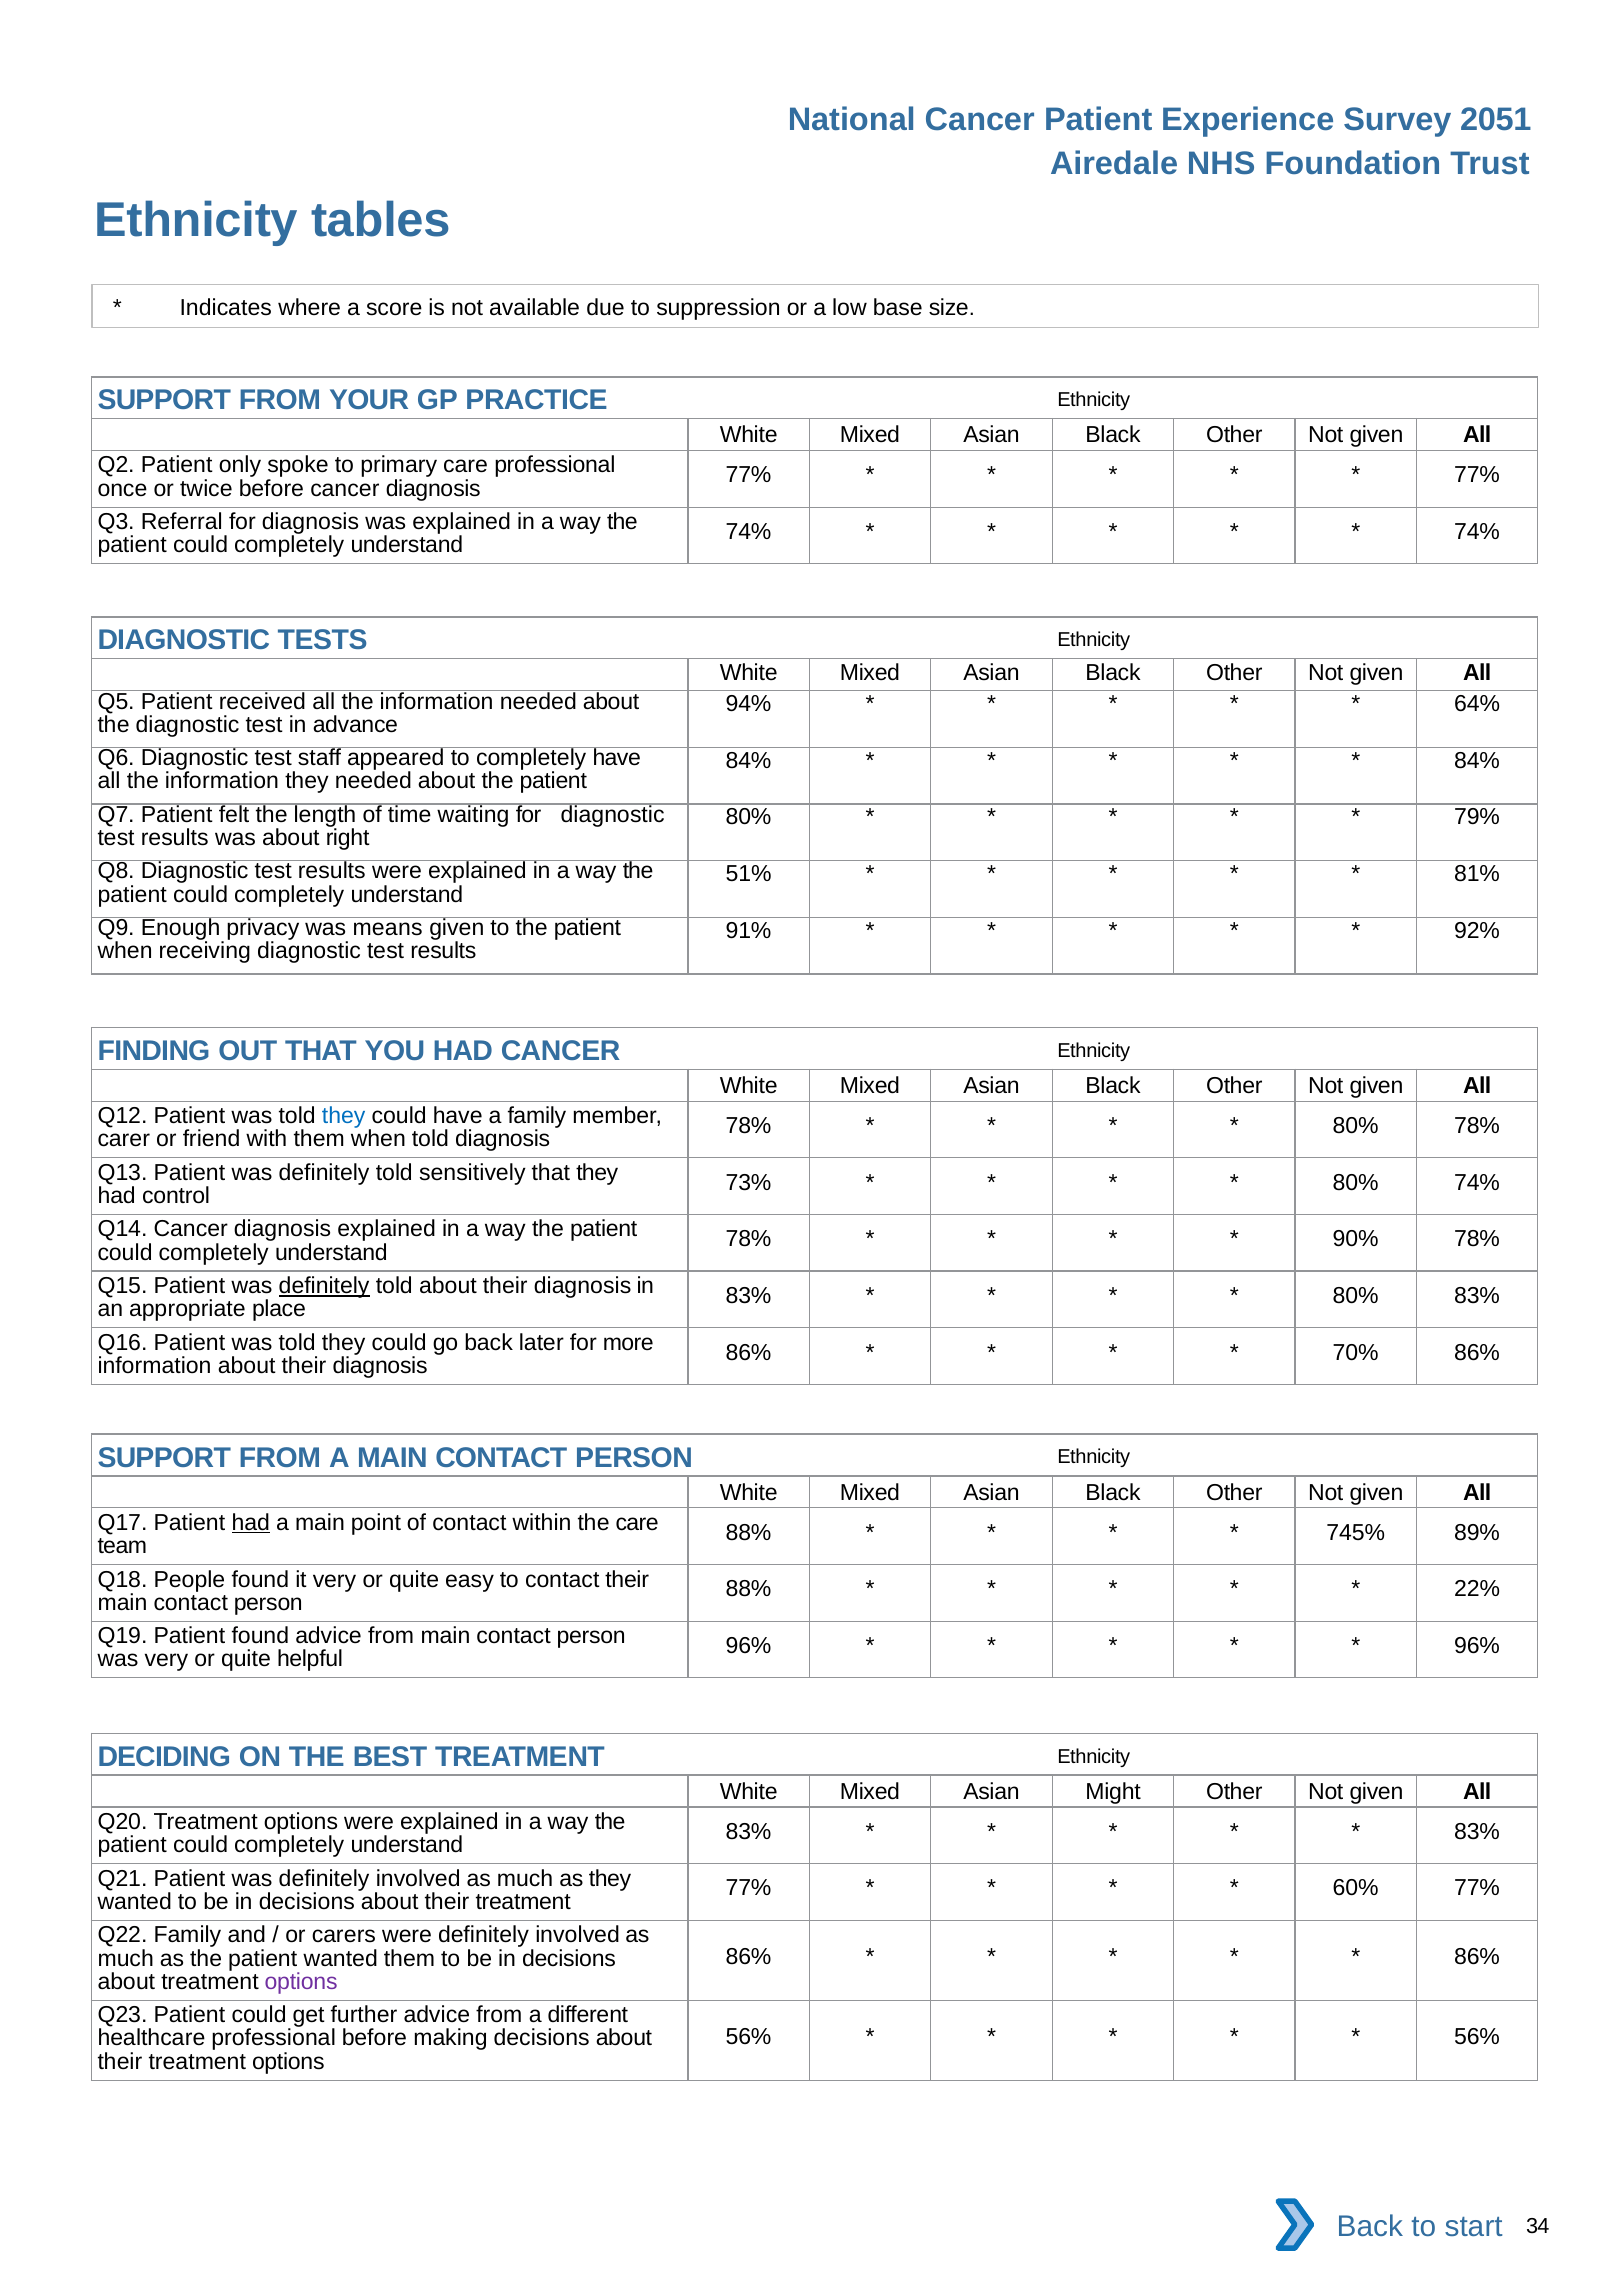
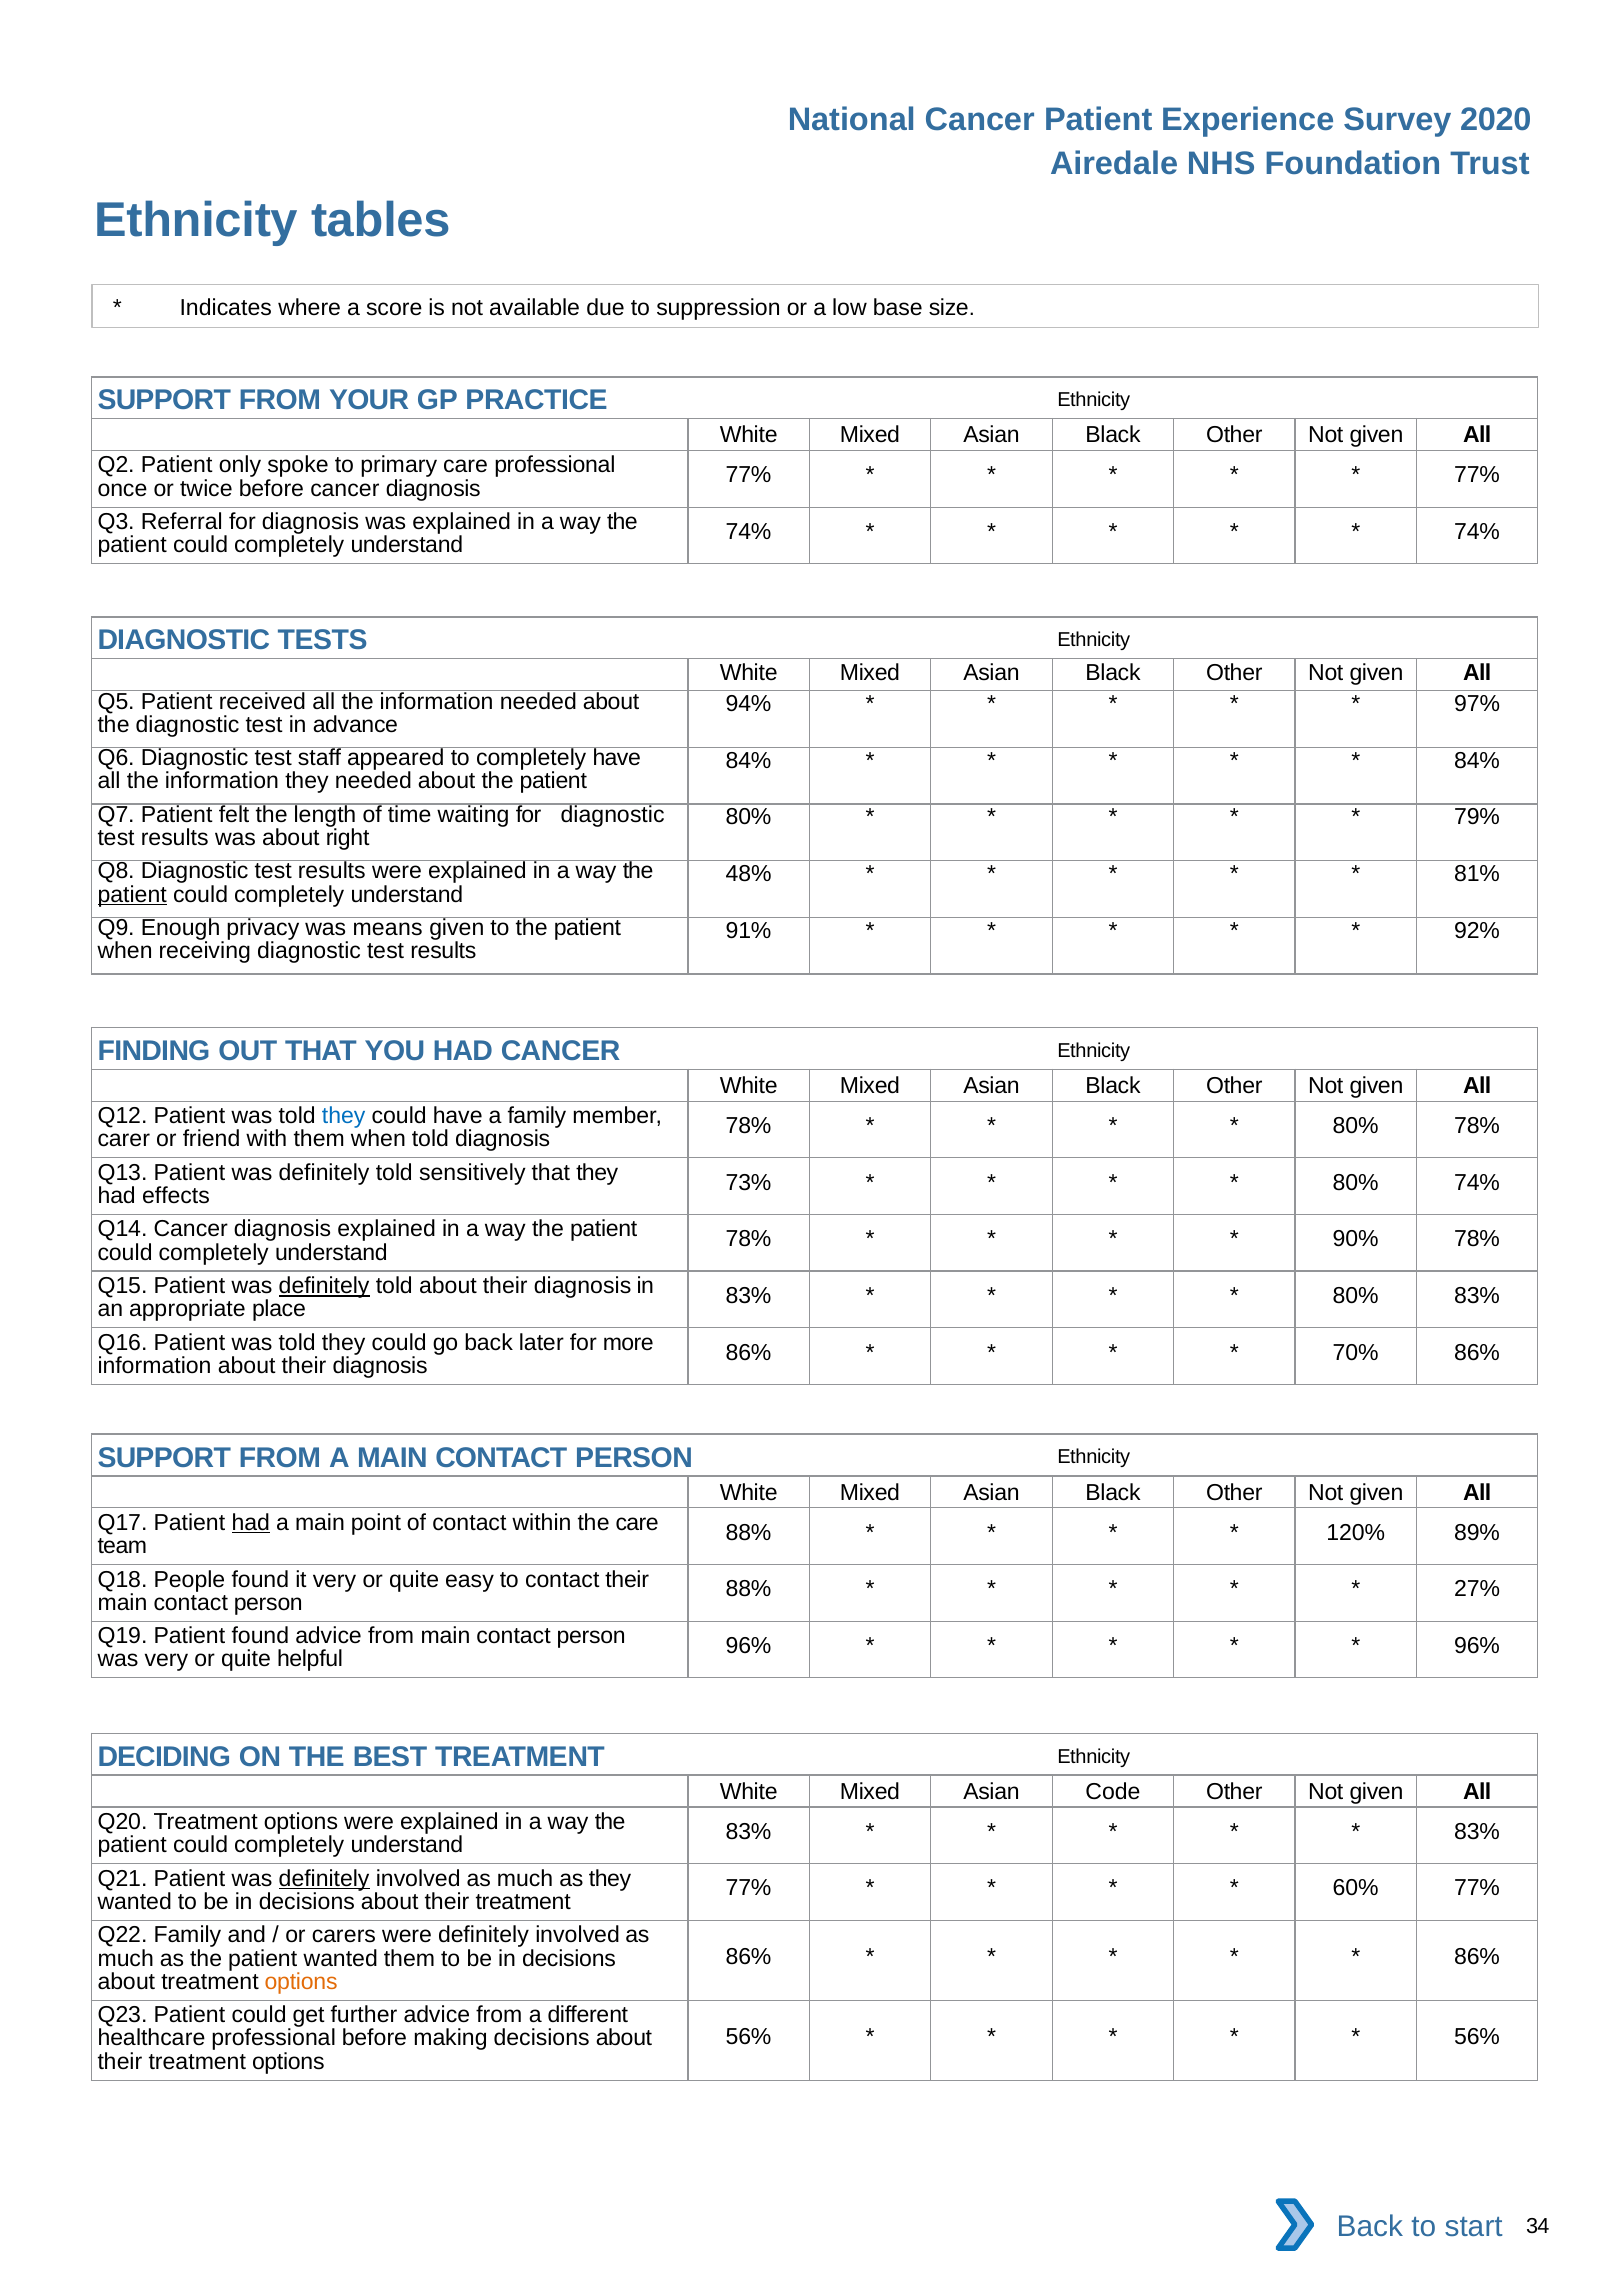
2051: 2051 -> 2020 (1496, 120)
64%: 64% -> 97% (1477, 704)
51%: 51% -> 48% (749, 874)
patient underline: none -> present (132, 894)
control: control -> effects (176, 1196)
745%: 745% -> 120% (1356, 1532)
22%: 22% -> 27% (1477, 1589)
Might: Might -> Code (1113, 1792)
definitely underline: none -> present (324, 1878)
options colour: purple -> orange (301, 1981)
